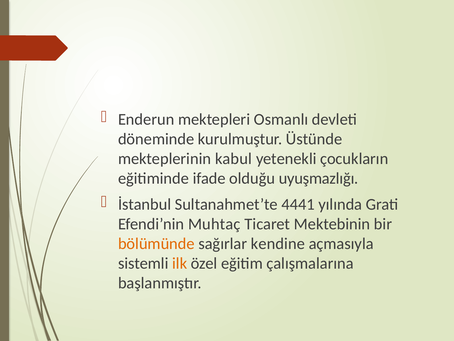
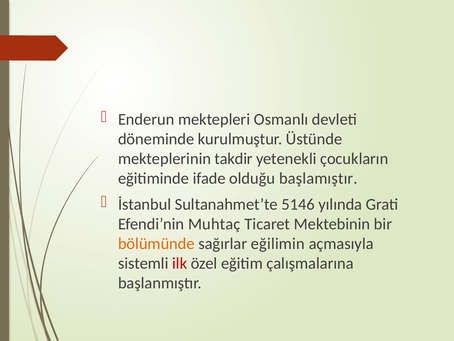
kabul: kabul -> takdir (234, 159)
uyuşmazlığı: uyuşmazlığı -> başlamıştır (318, 178)
4441: 4441 -> 5146 (298, 204)
kendine: kendine -> eğilimin (278, 243)
ilk colour: orange -> red (180, 263)
